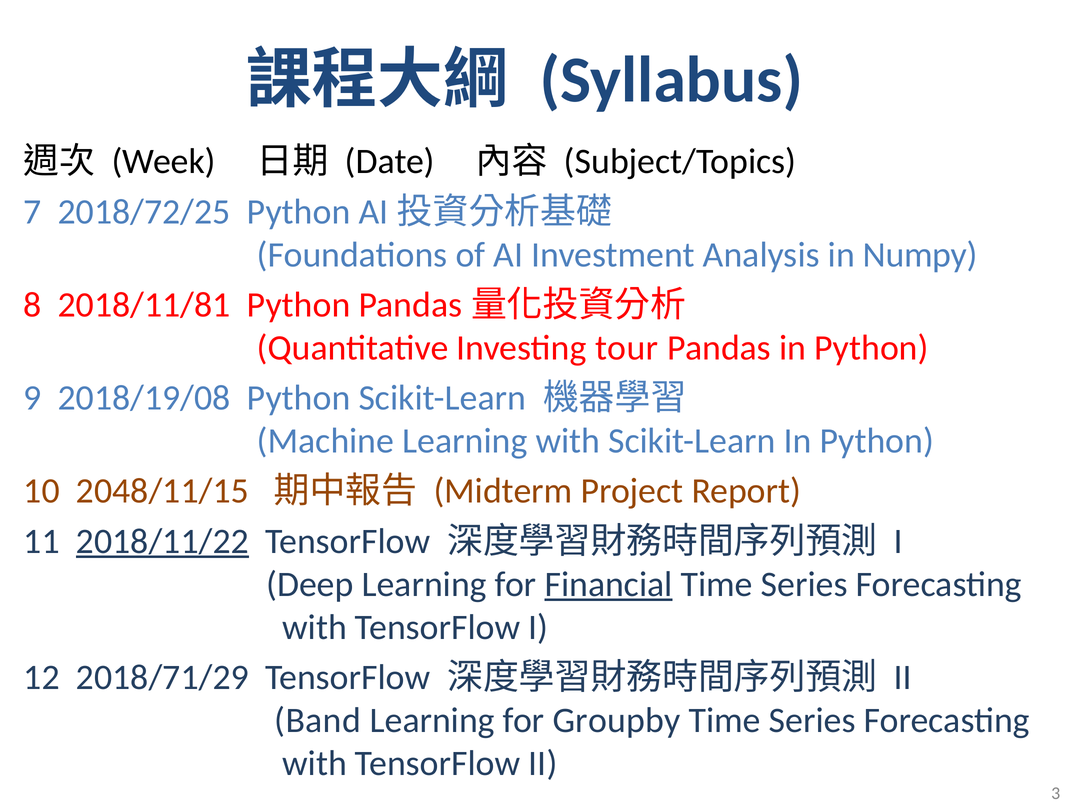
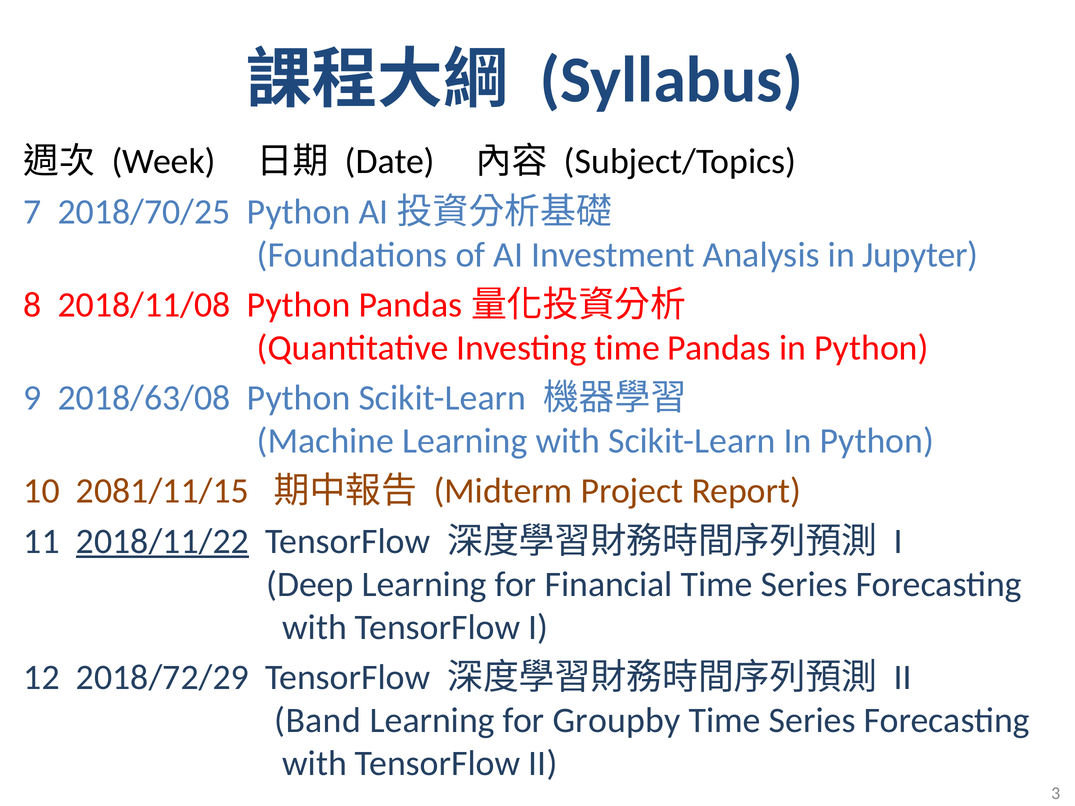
2018/72/25: 2018/72/25 -> 2018/70/25 (144, 212)
Numpy: Numpy -> Jupyter (920, 255)
2018/11/81: 2018/11/81 -> 2018/11/08 (144, 305)
Investing tour: tour -> time (627, 348)
2018/19/08: 2018/19/08 -> 2018/63/08 (144, 398)
2048/11/15: 2048/11/15 -> 2081/11/15 (162, 491)
Financial underline: present -> none (609, 584)
2018/71/29: 2018/71/29 -> 2018/72/29 (162, 678)
